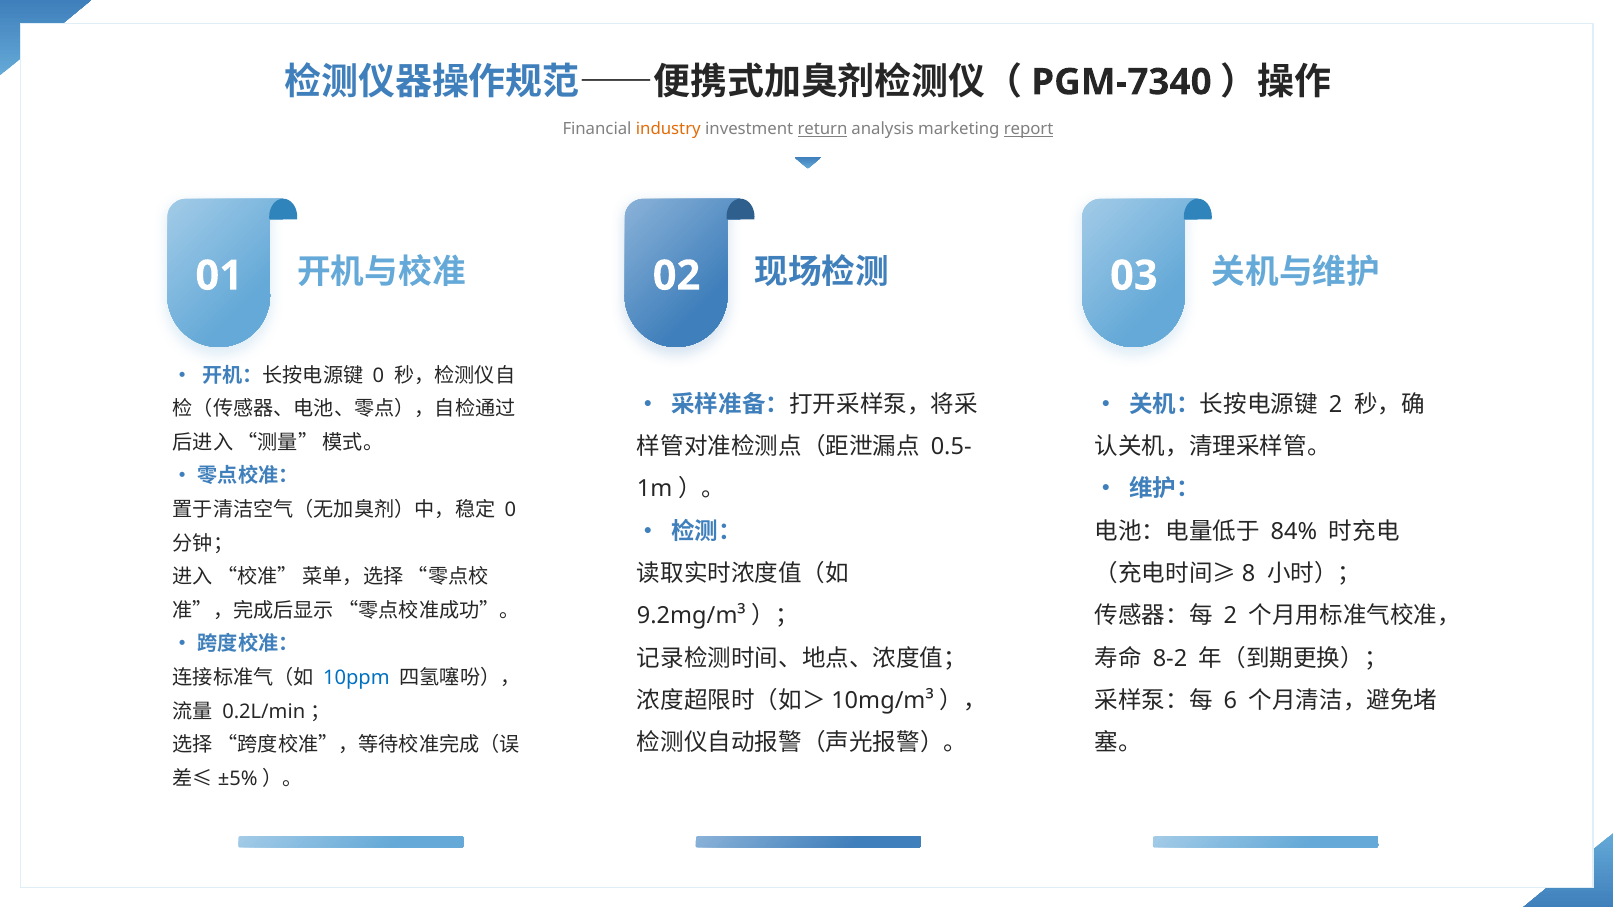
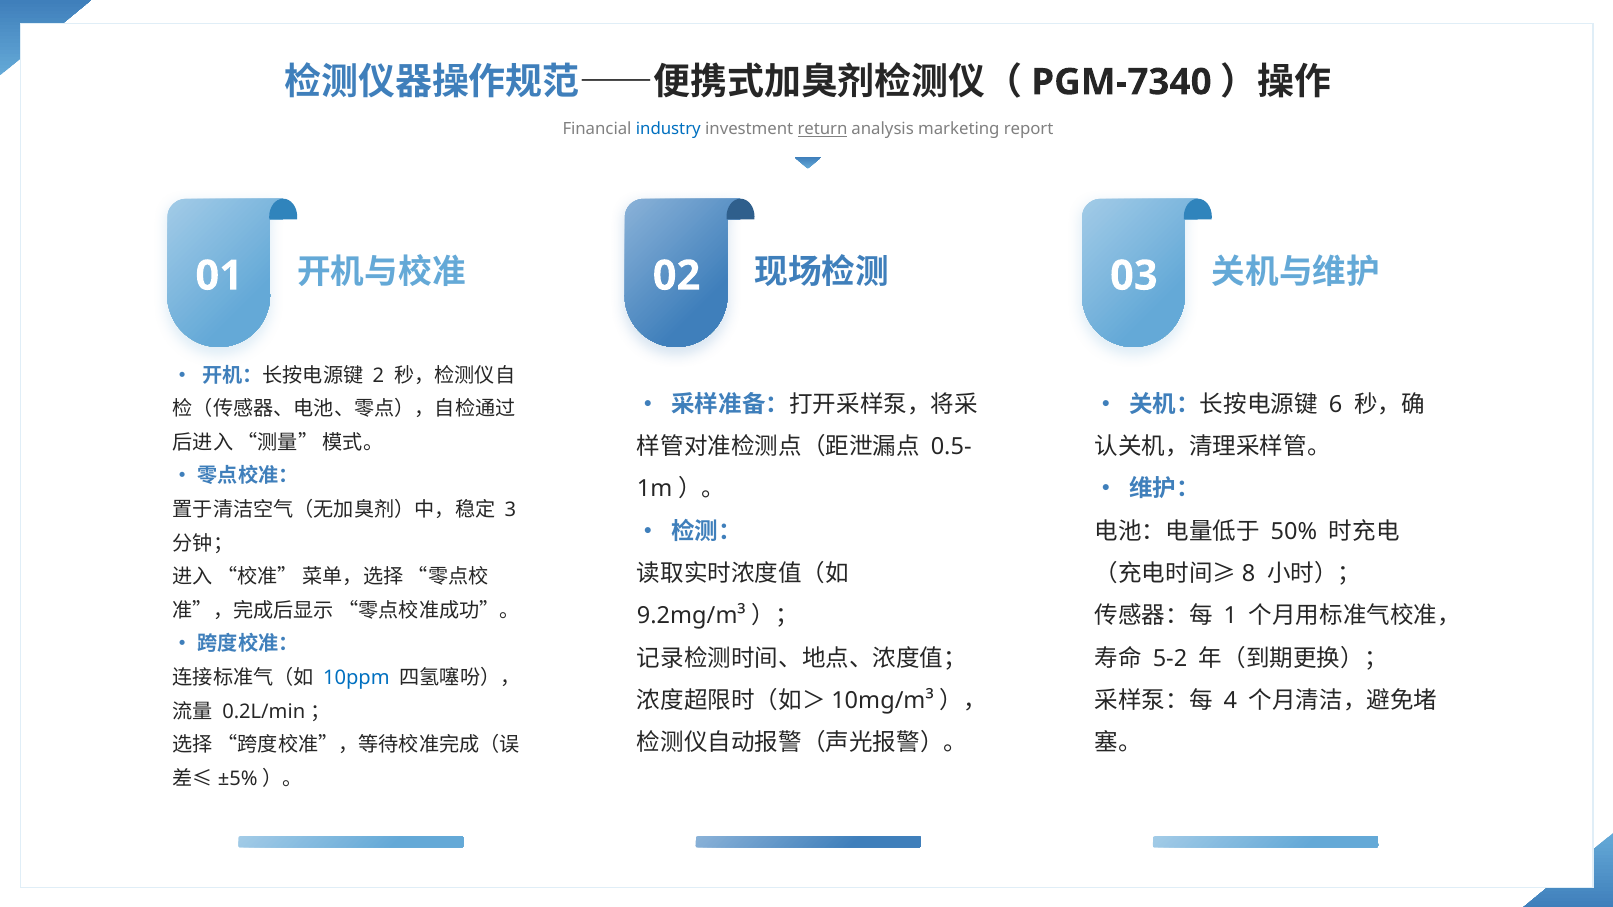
industry colour: orange -> blue (668, 129)
report underline: present -> none (1029, 129)
0: 0 -> 2 (378, 376)
2: 2 -> 6 (1336, 405)
0: 0 -> 3 (510, 510)
84%: 84% -> 50% (1294, 532)
2: 2 -> 1 (1230, 616)
8-2: 8-2 -> 5-2 (1170, 659)
6: 6 -> 4 (1230, 701)
